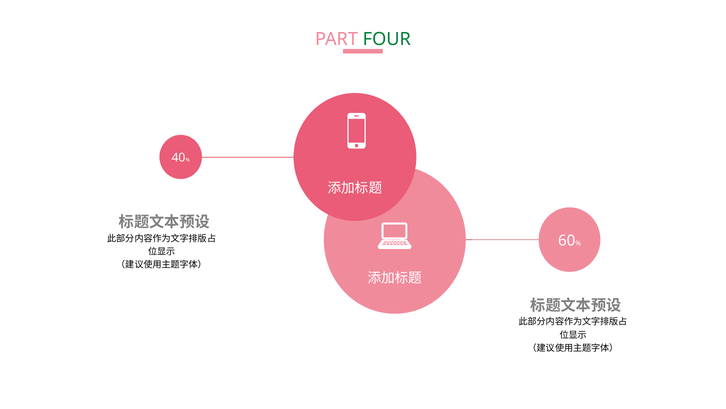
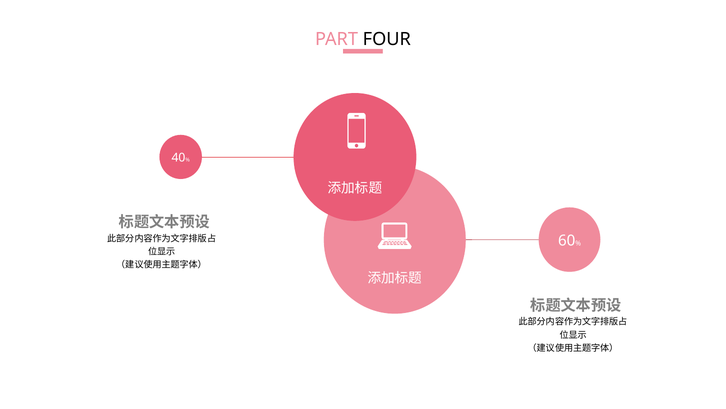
FOUR colour: green -> black (387, 39)
